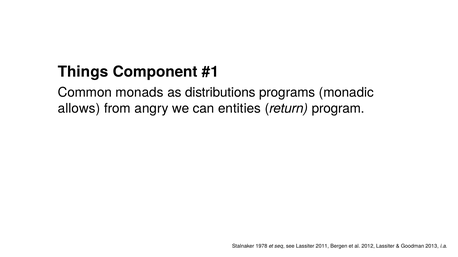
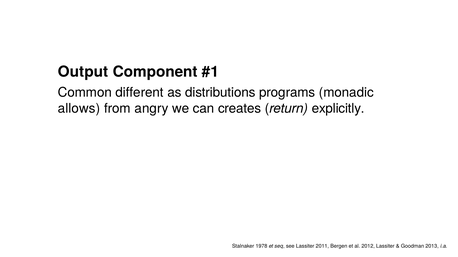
Things: Things -> Output (83, 72)
monads: monads -> different (140, 93)
entities: entities -> creates (240, 109)
program: program -> explicitly (338, 109)
